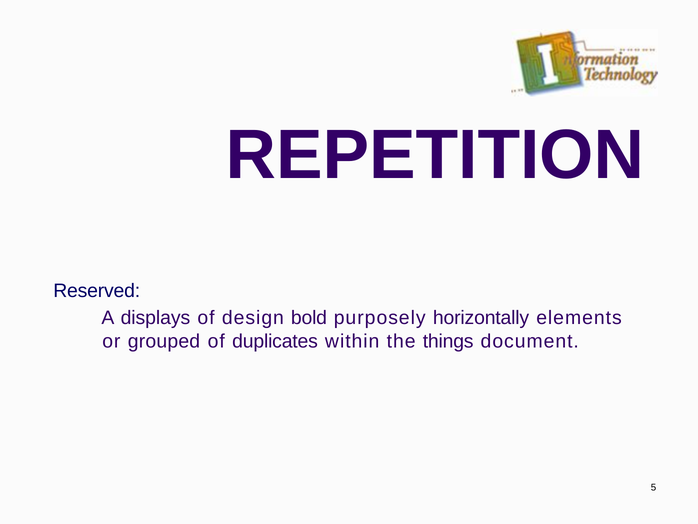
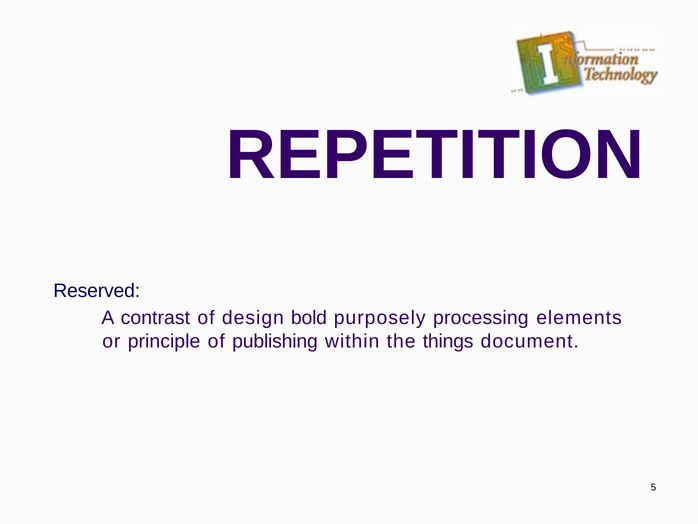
displays: displays -> contrast (155, 318)
horizontally: horizontally -> processing (481, 318)
grouped: grouped -> principle (164, 341)
duplicates: duplicates -> publishing (275, 341)
